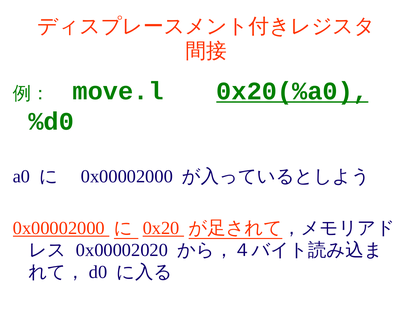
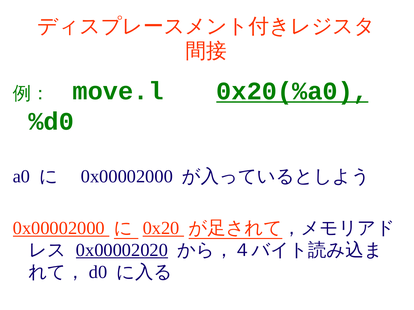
0x00002020 underline: none -> present (122, 250)
